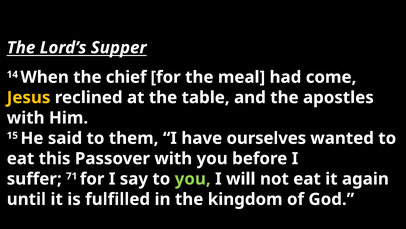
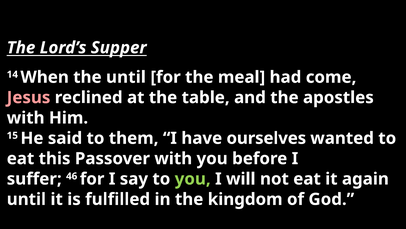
the chief: chief -> until (126, 77)
Jesus colour: yellow -> pink (29, 97)
71: 71 -> 46 (72, 176)
